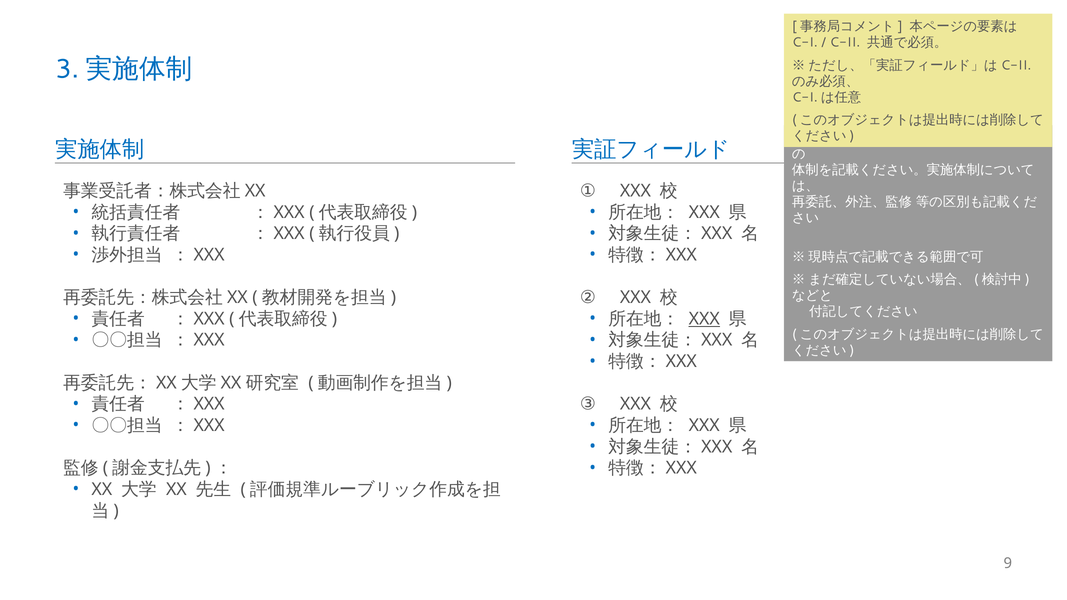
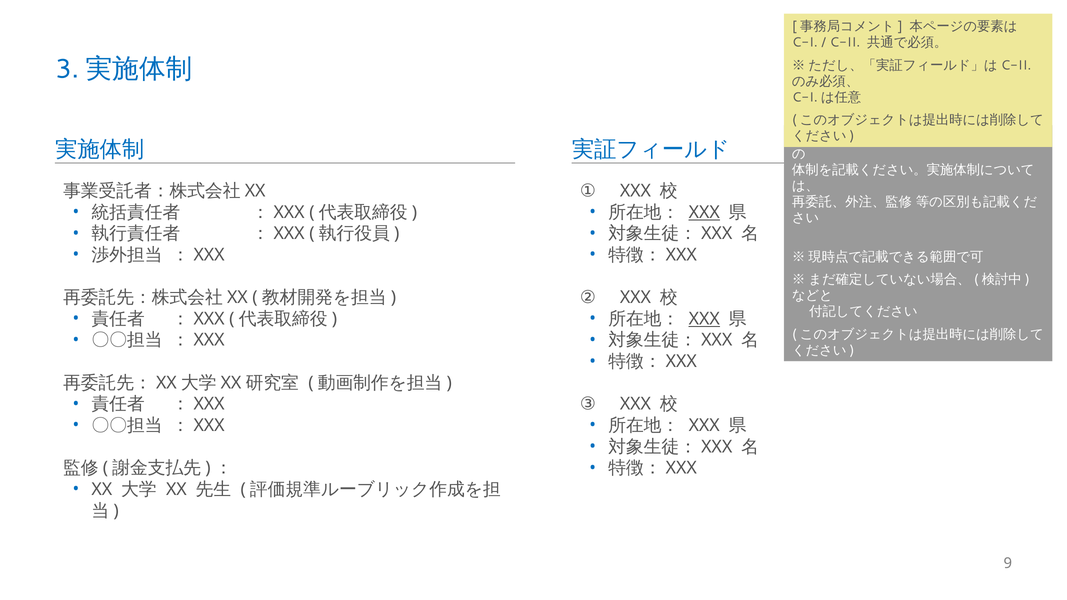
XXX underline: none -> present (704, 212)
